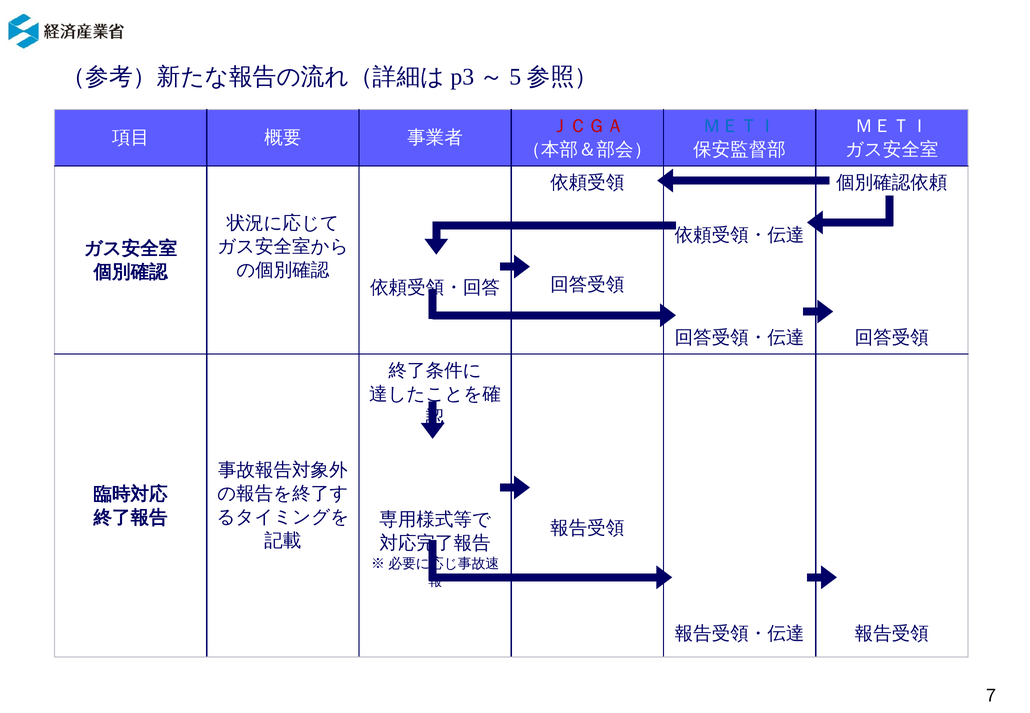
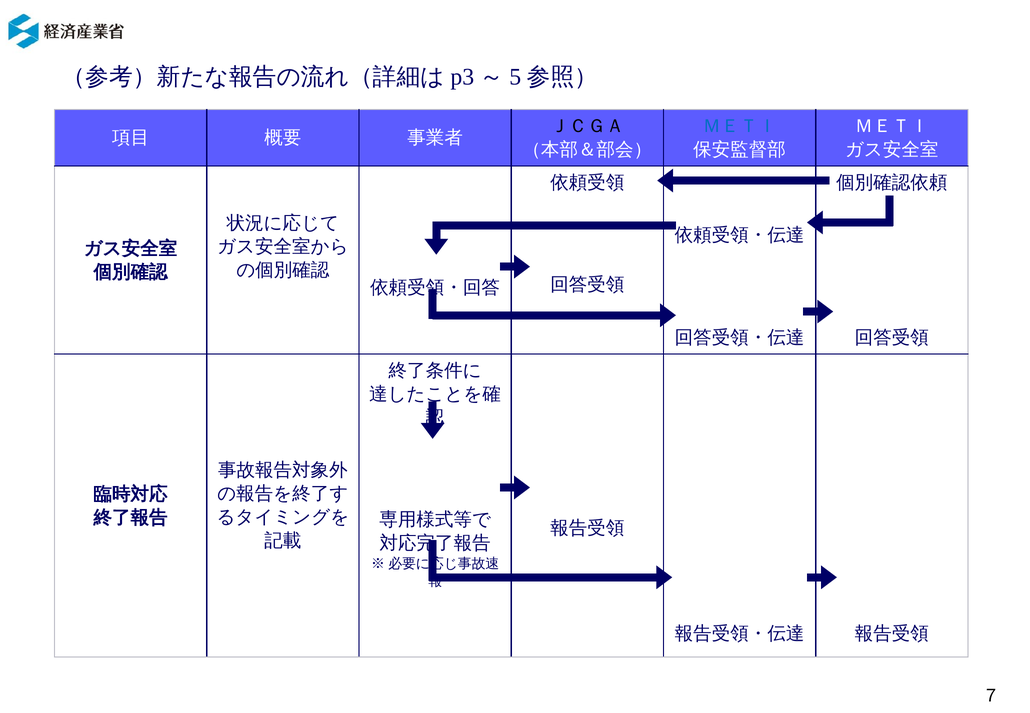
ＪＣＧＡ colour: red -> black (587, 126)
